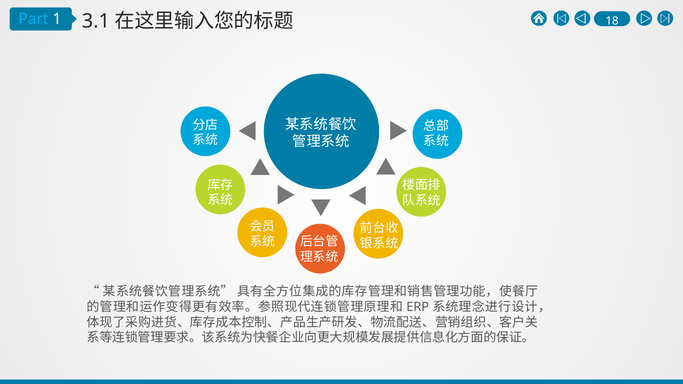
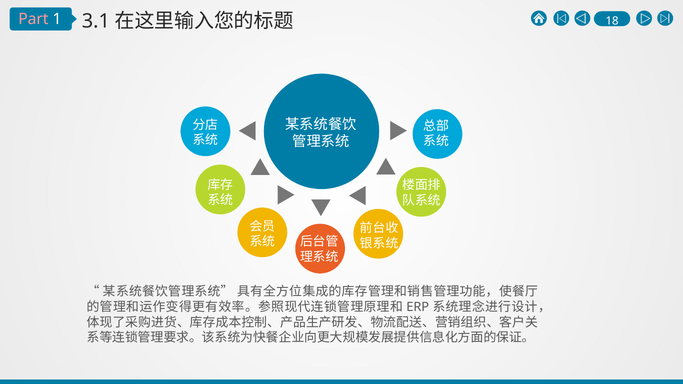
Part colour: light blue -> pink (33, 19)
